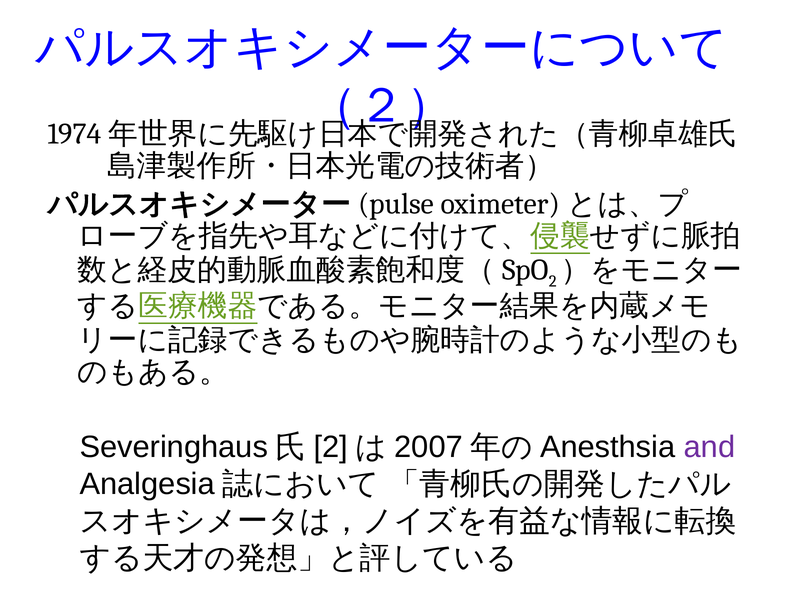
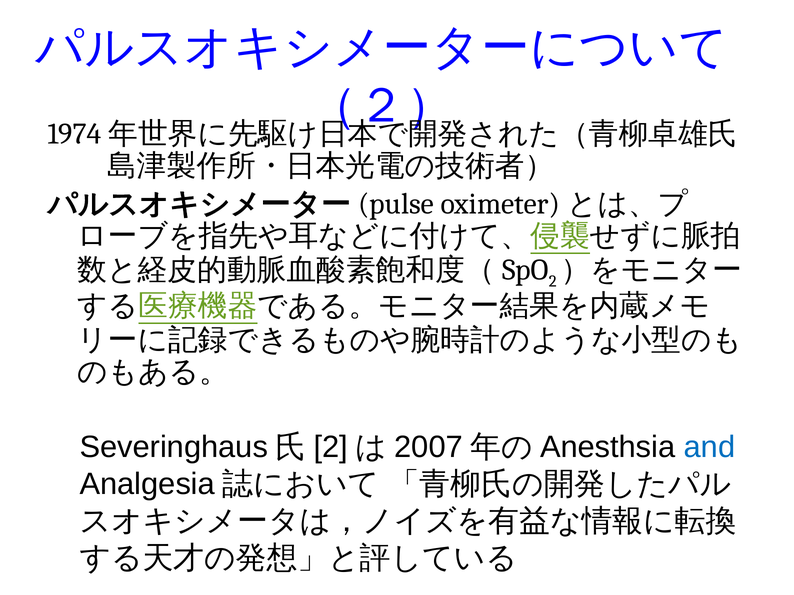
and colour: purple -> blue (710, 447)
